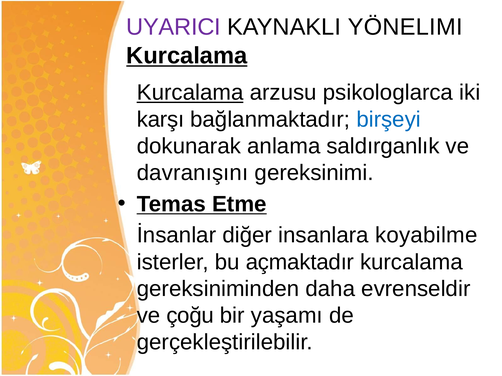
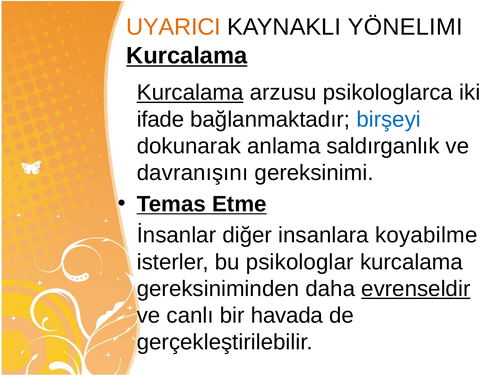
UYARICI colour: purple -> orange (174, 27)
karşı: karşı -> ifade (160, 120)
açmaktadır: açmaktadır -> psikologlar (300, 262)
evrenseldir underline: none -> present (416, 289)
çoğu: çoğu -> canlı (190, 316)
yaşamı: yaşamı -> havada (287, 316)
